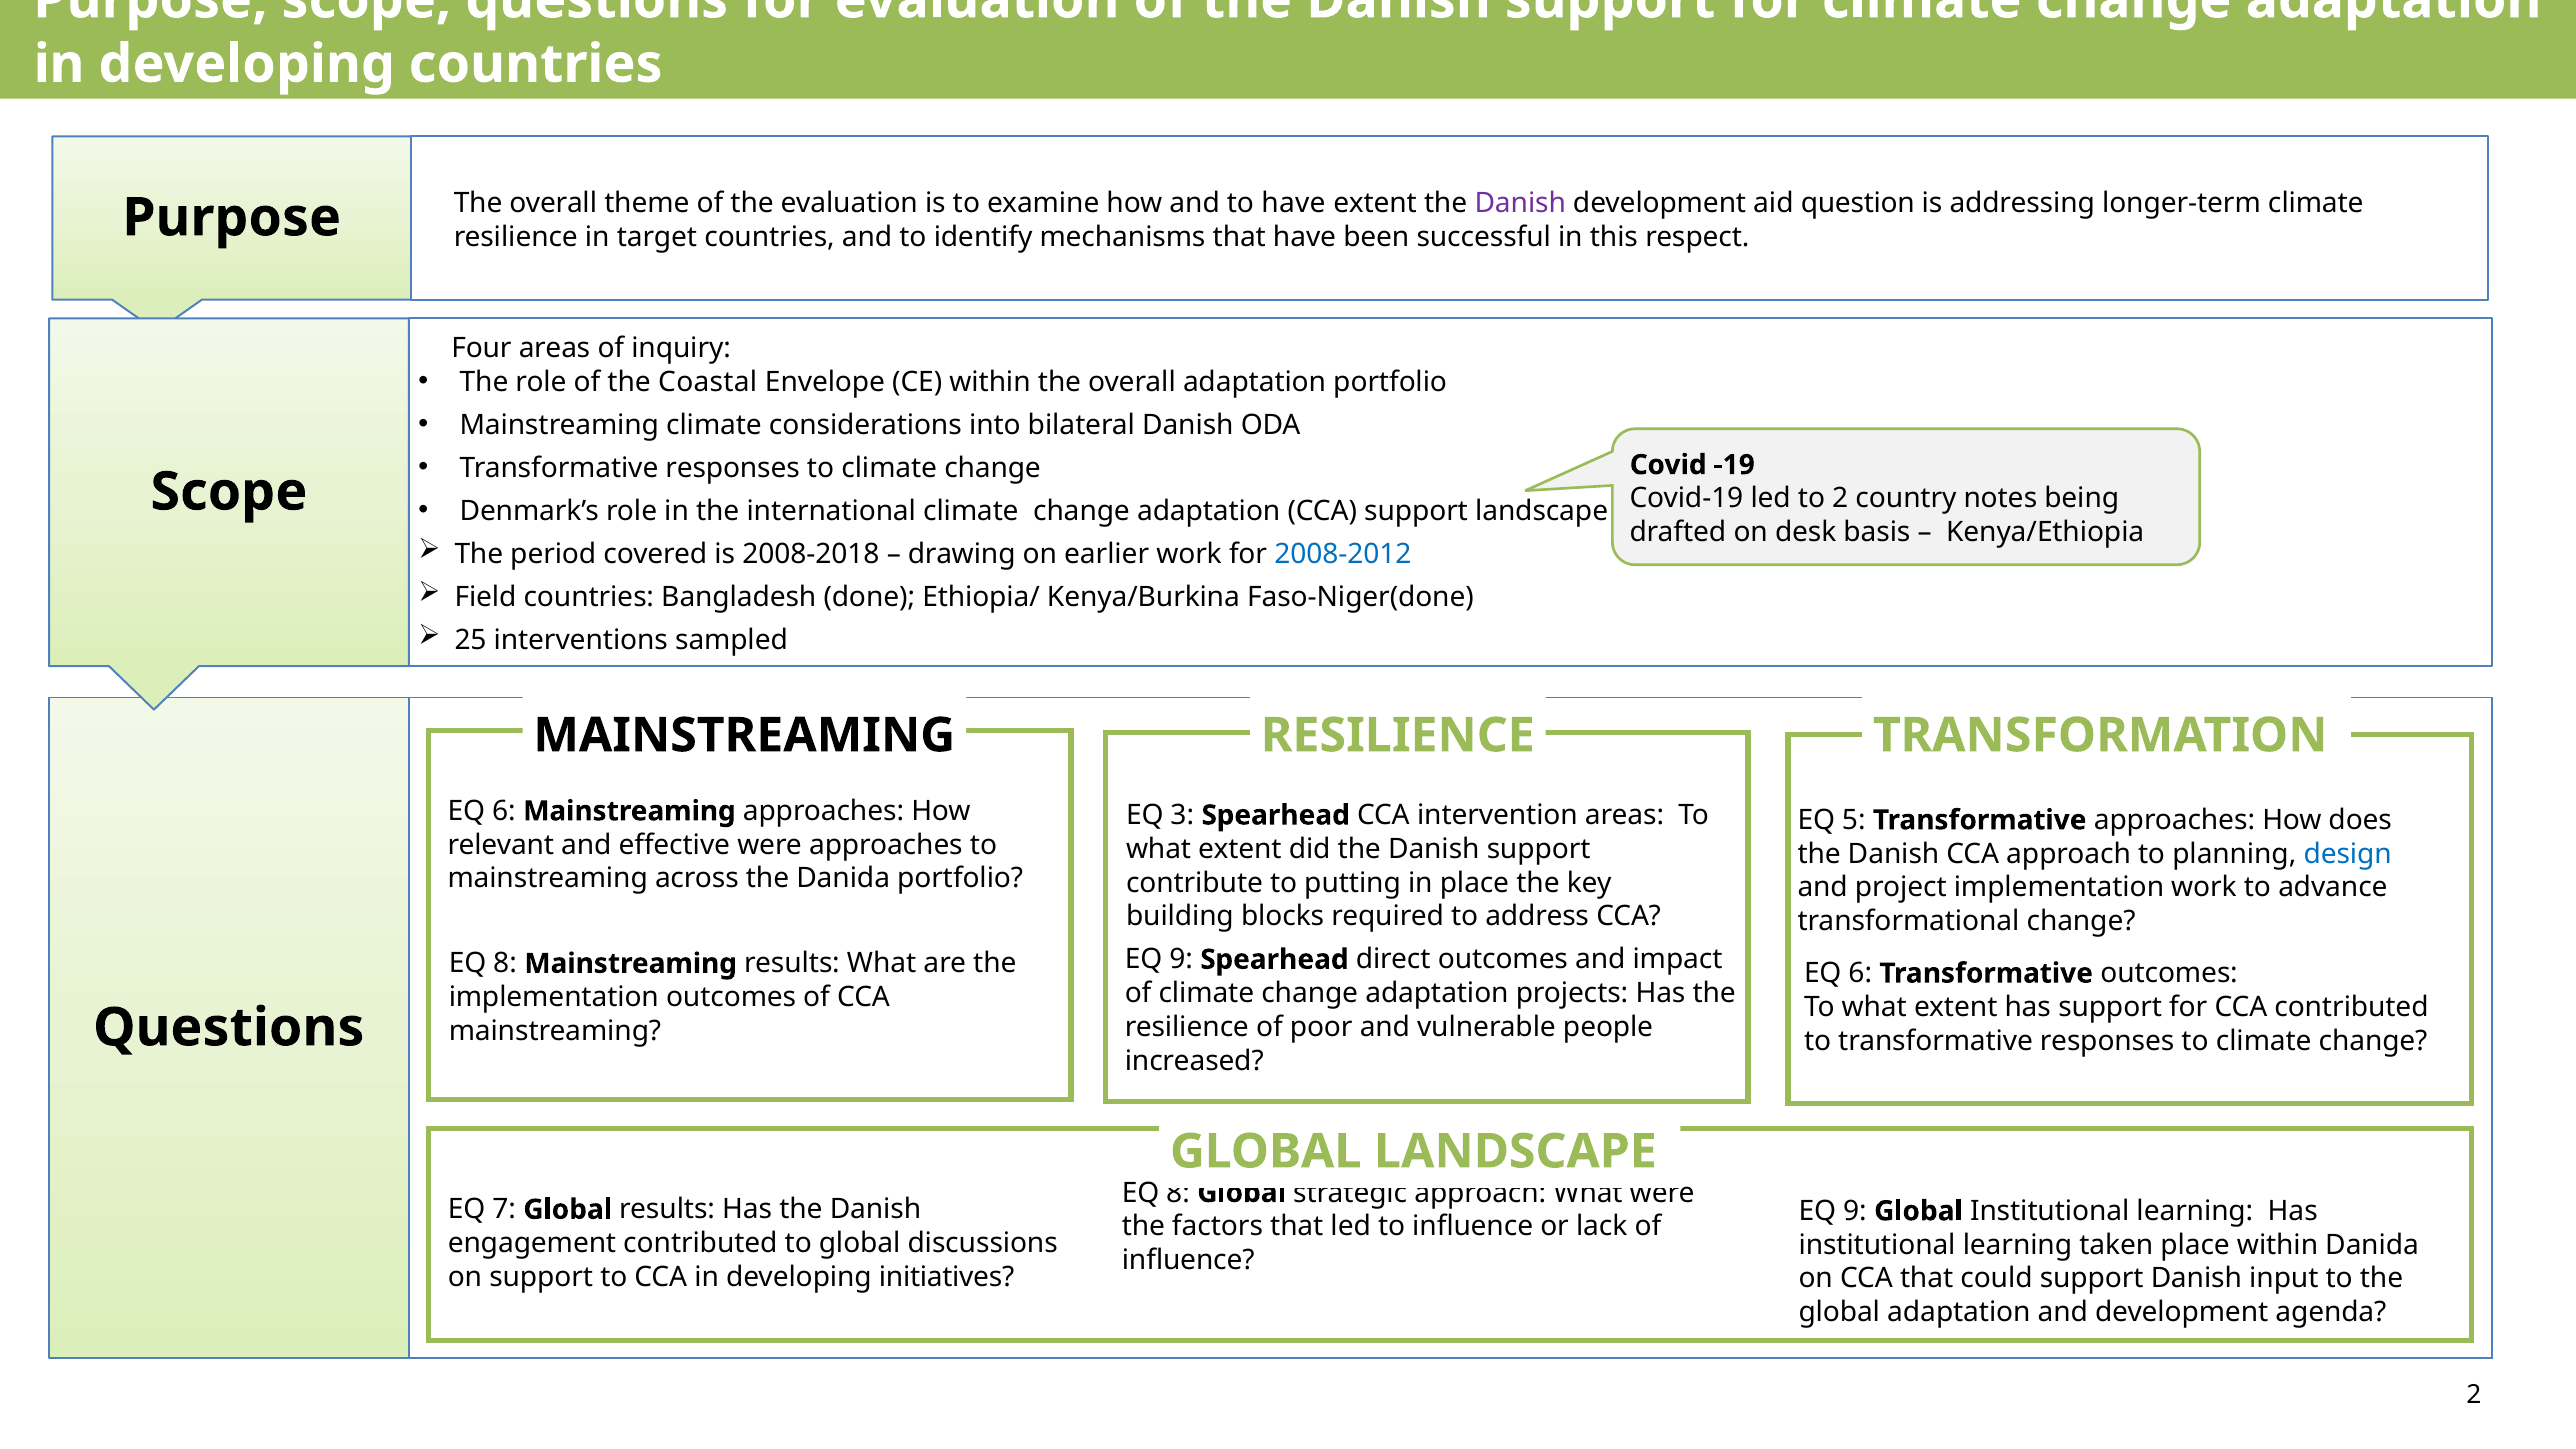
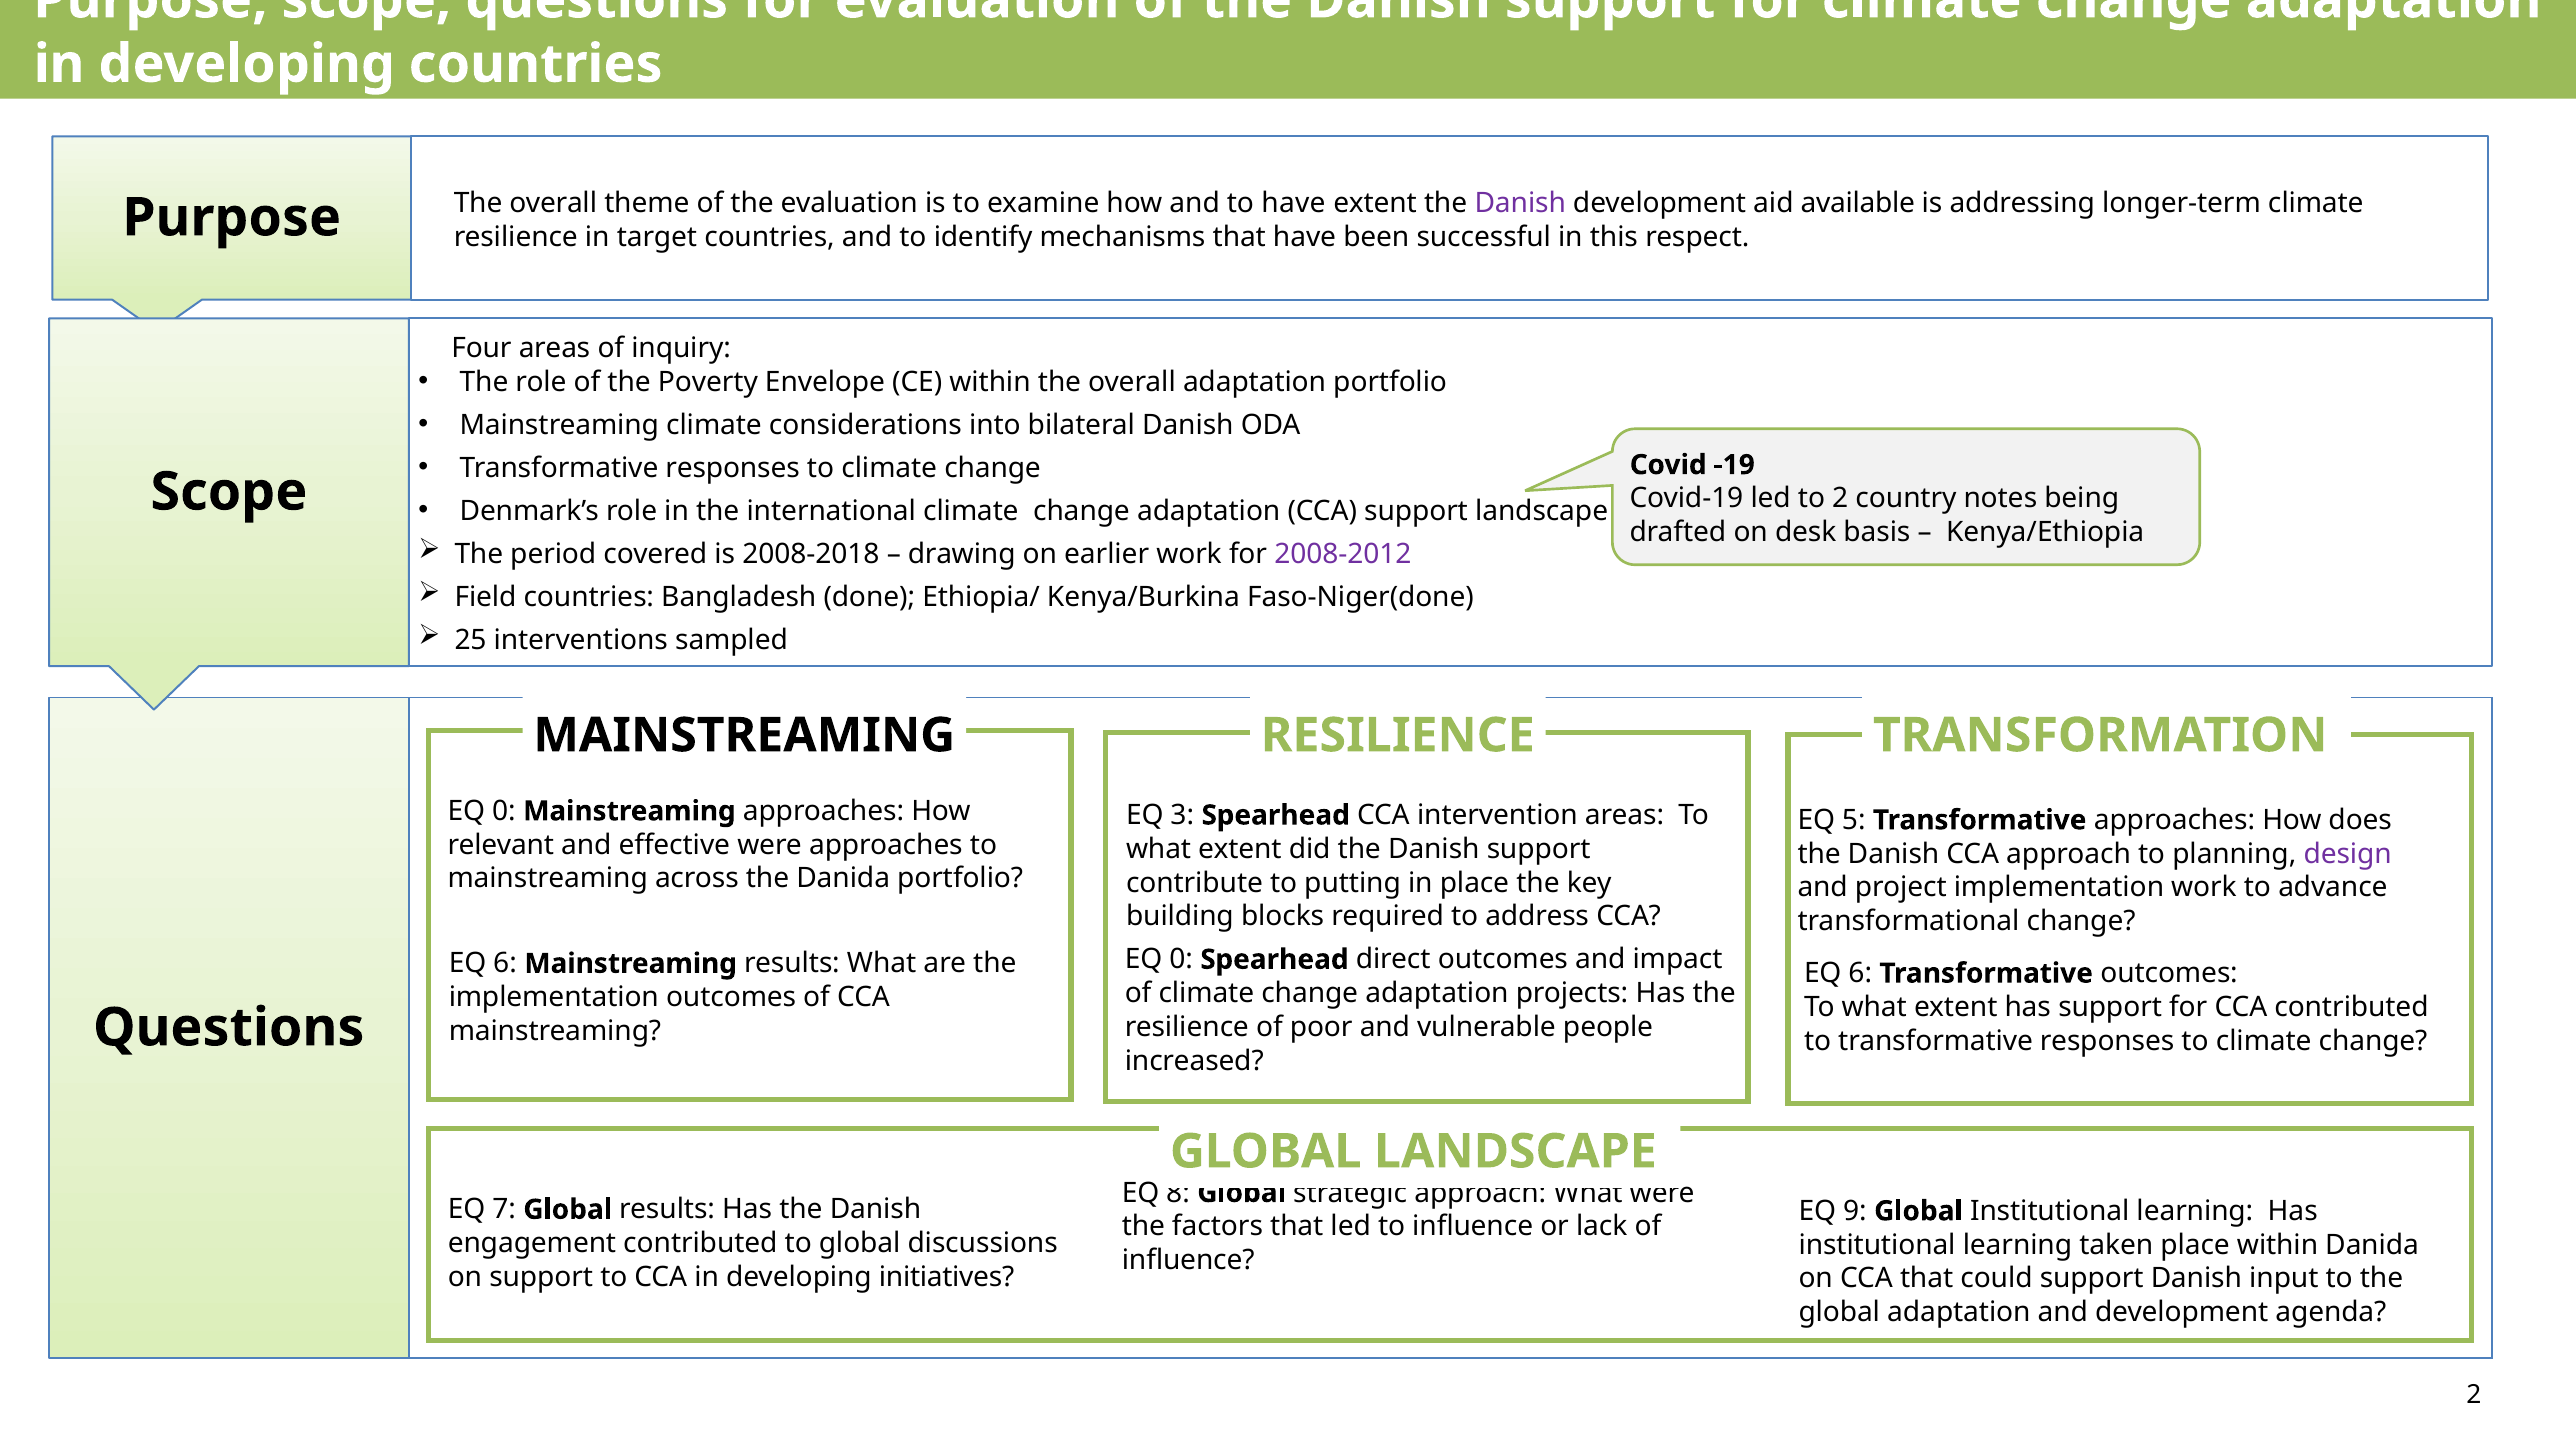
question: question -> available (1858, 203)
Coastal: Coastal -> Poverty (708, 382)
2008-2012 colour: blue -> purple (1343, 554)
6: 6 -> 0 (504, 811)
design colour: blue -> purple (2348, 854)
9: 9 -> 0 (1181, 960)
8: 8 -> 6 (505, 964)
